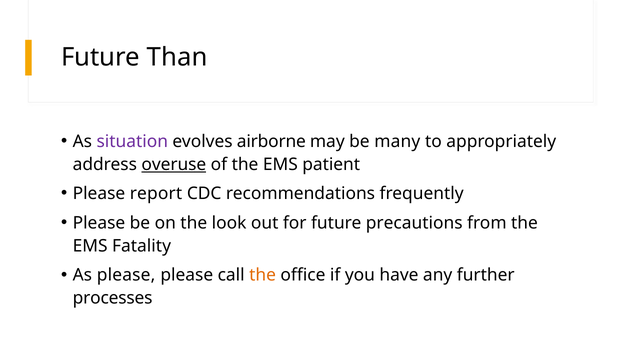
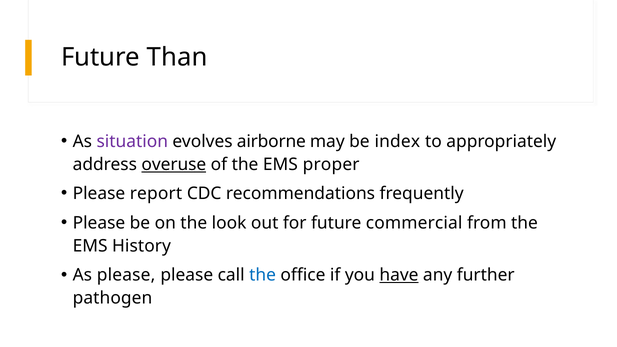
many: many -> index (397, 141)
patient: patient -> proper (331, 164)
precautions: precautions -> commercial (414, 223)
Fatality: Fatality -> History (141, 246)
the colour: orange -> blue (263, 275)
have underline: none -> present (399, 275)
processes: processes -> pathogen (112, 298)
